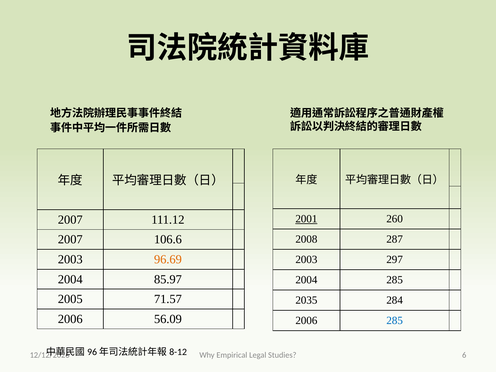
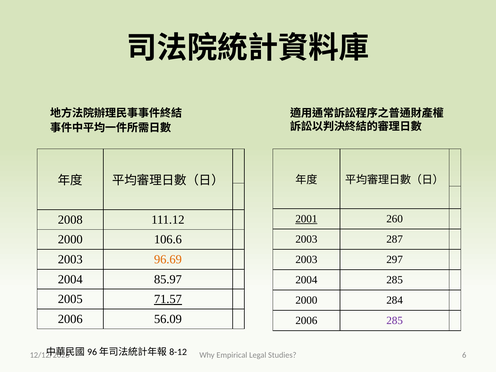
2007: 2007 -> 2008 (70, 220)
2007: 2007 -> 2000 (70, 240)
2008: 2008 -> 2003 (306, 239)
71.57 underline: none -> present (168, 299)
2035: 2035 -> 2000 (306, 300)
285 colour: blue -> purple (395, 320)
